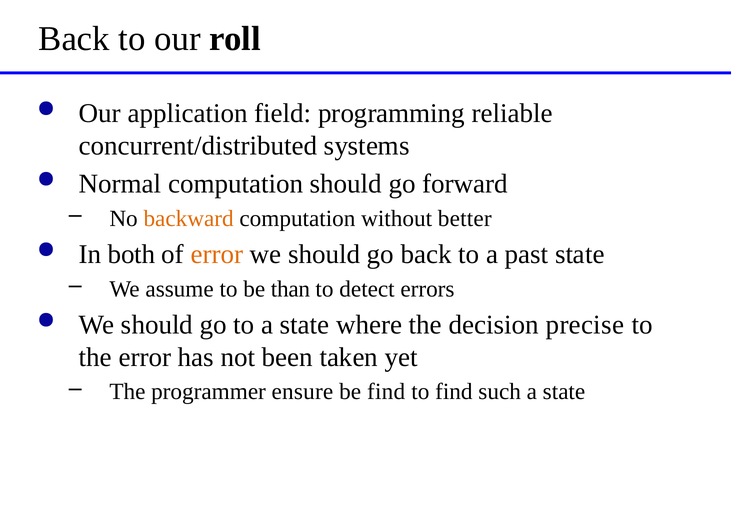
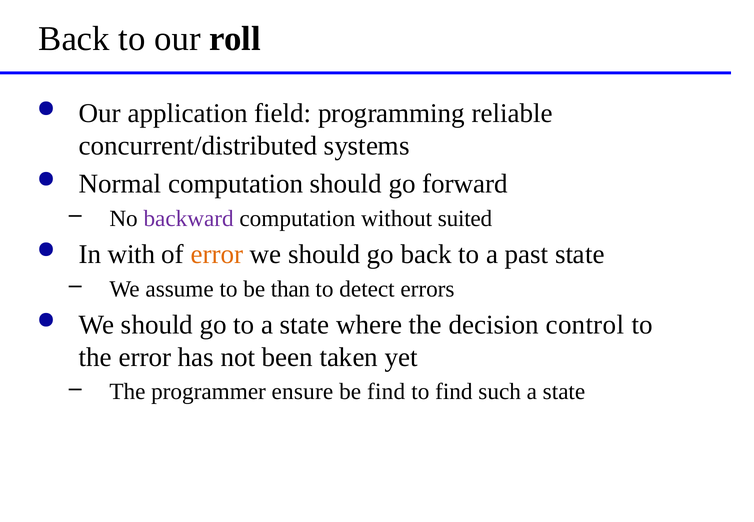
backward colour: orange -> purple (189, 219)
better: better -> suited (465, 219)
both: both -> with (132, 254)
precise: precise -> control (585, 325)
